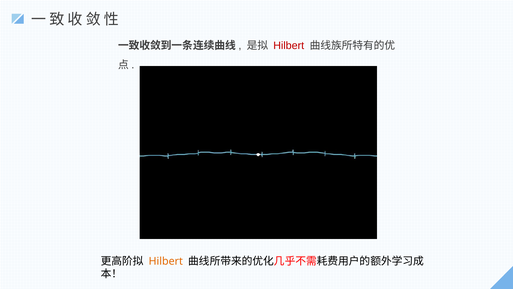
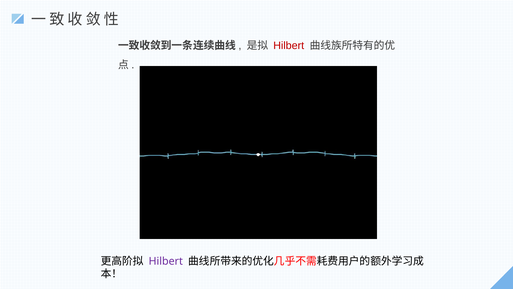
Hilbert colour: orange -> purple (166, 261)
